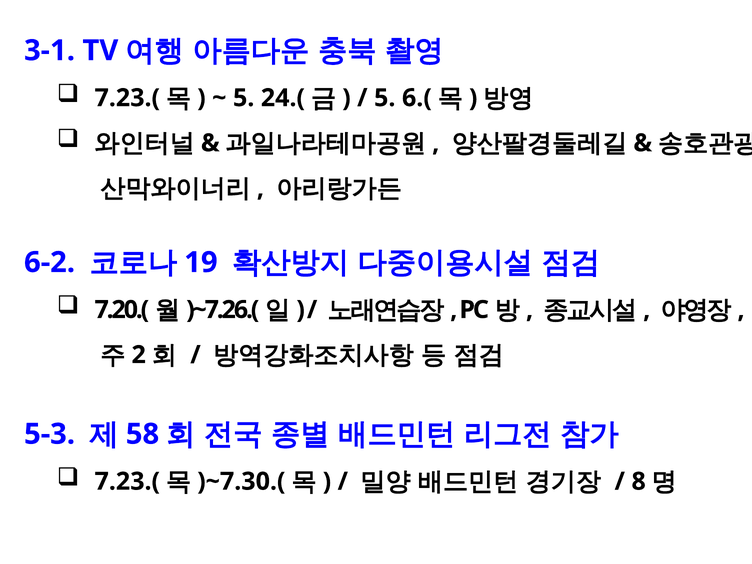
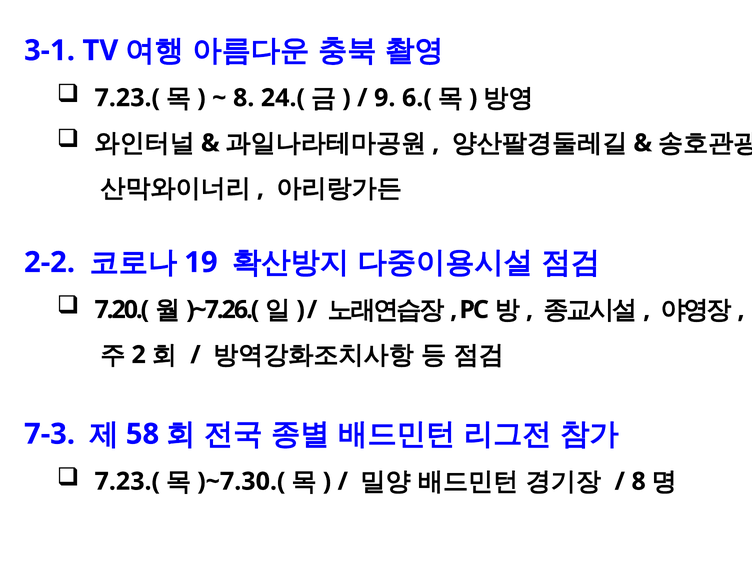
5: 5 -> 8 (244, 98)
5: 5 -> 9 (385, 98)
6-2: 6-2 -> 2-2 (50, 262)
5-3: 5-3 -> 7-3 (50, 434)
